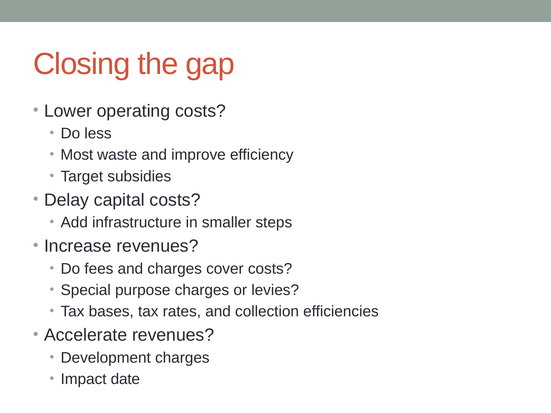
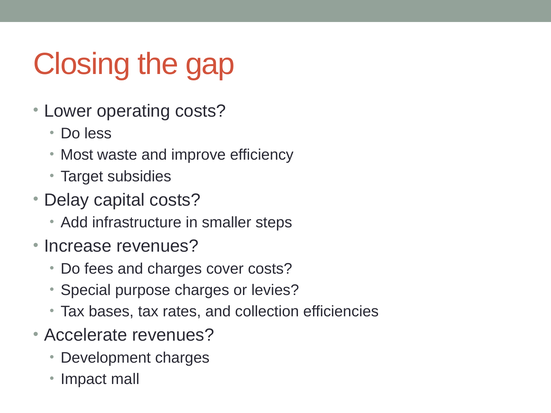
date: date -> mall (125, 379)
